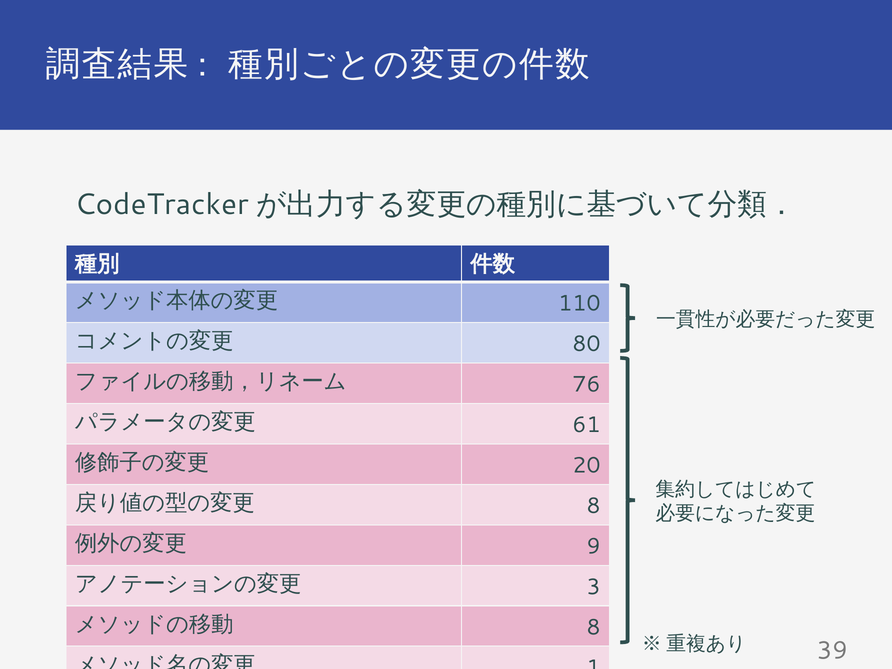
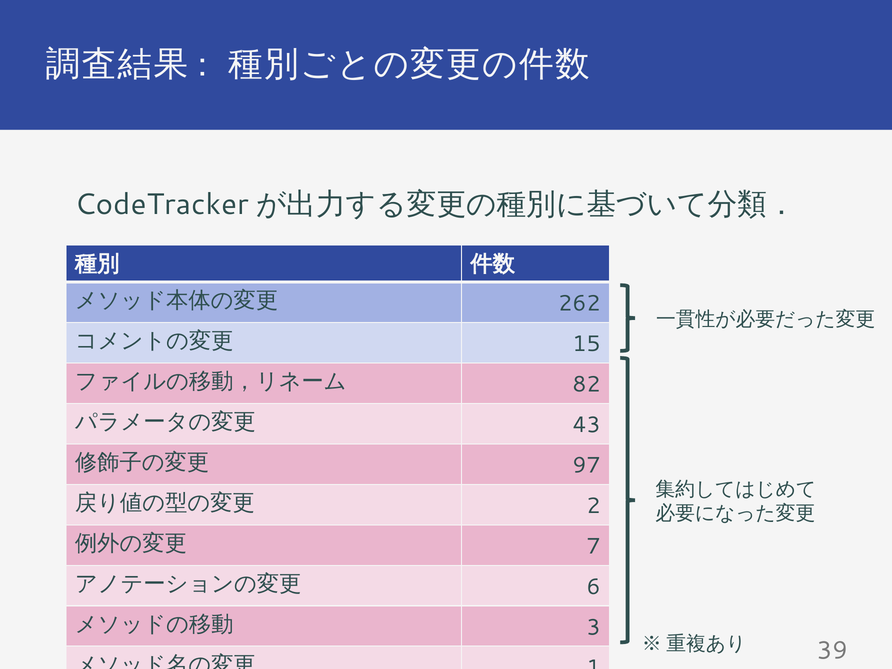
110: 110 -> 262 (579, 304)
80: 80 -> 15 (586, 344)
76: 76 -> 82 (586, 384)
61: 61 -> 43 (586, 425)
20: 20 -> 97 (586, 465)
8: 8 -> 2 (593, 506)
9: 9 -> 7 (593, 546)
3: 3 -> 6 (593, 587)
8: 8 -> 3 (593, 627)
